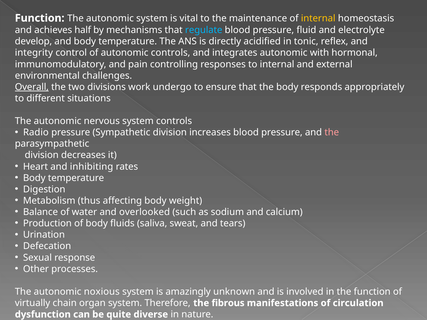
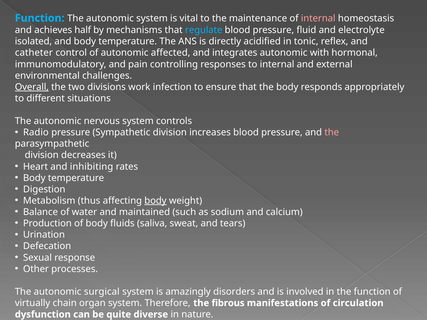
Function colour: white -> light blue (40, 18)
internal colour: yellow -> pink (318, 19)
develop: develop -> isolated (33, 42)
integrity: integrity -> catheter (34, 53)
autonomic controls: controls -> affected (171, 53)
undergo: undergo -> infection (172, 87)
body underline: none -> present (155, 201)
overlooked: overlooked -> maintained (145, 212)
noxious: noxious -> surgical (102, 292)
unknown: unknown -> disorders (234, 292)
